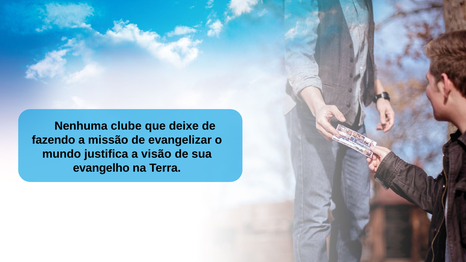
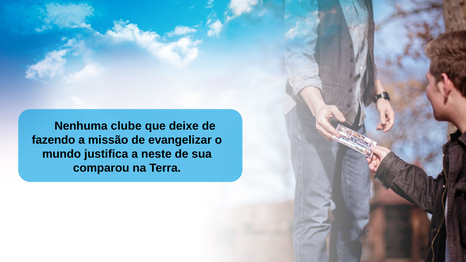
visão: visão -> neste (156, 154)
evangelho: evangelho -> comparou (101, 168)
